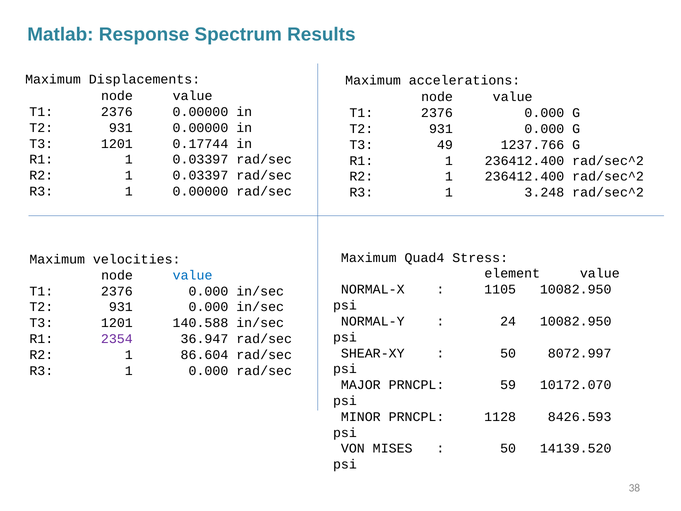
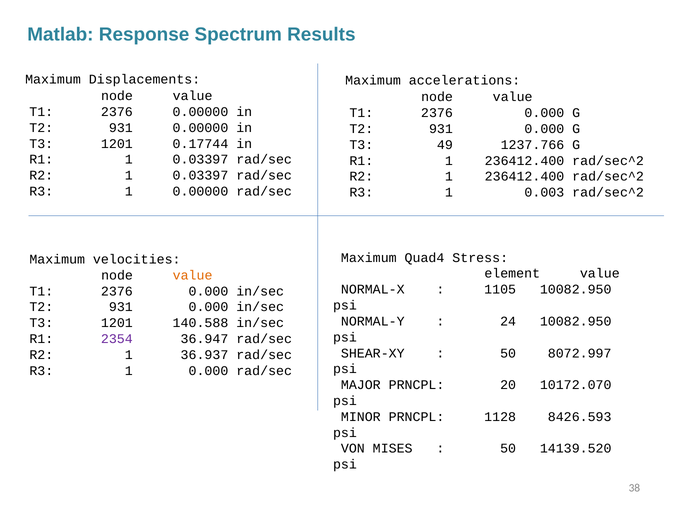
3.248: 3.248 -> 0.003 (544, 192)
value colour: blue -> orange (193, 275)
86.604: 86.604 -> 36.937 (204, 355)
59: 59 -> 20 (508, 385)
